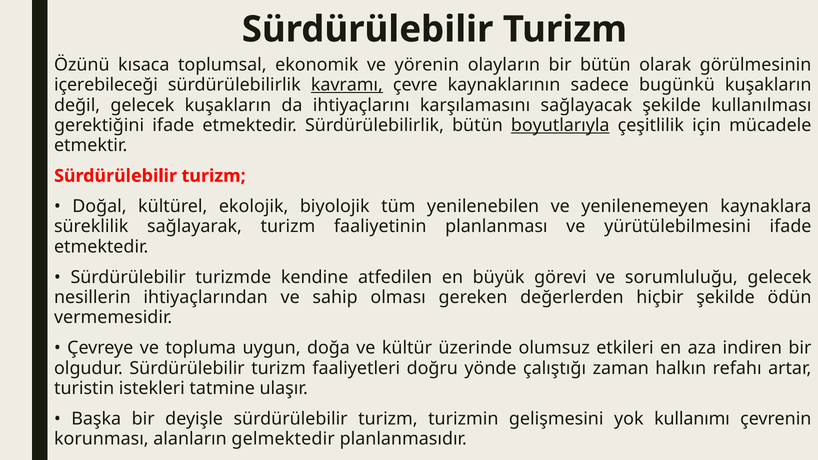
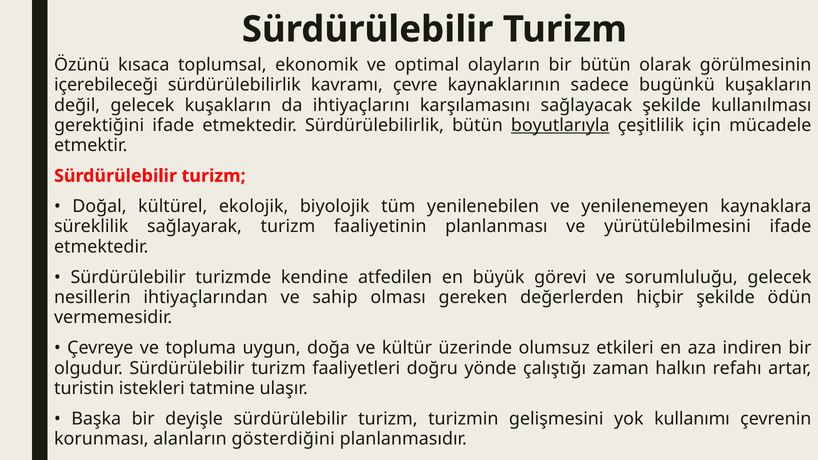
yörenin: yörenin -> optimal (427, 65)
kavramı underline: present -> none (347, 85)
gelmektedir: gelmektedir -> gösterdiğini (283, 439)
